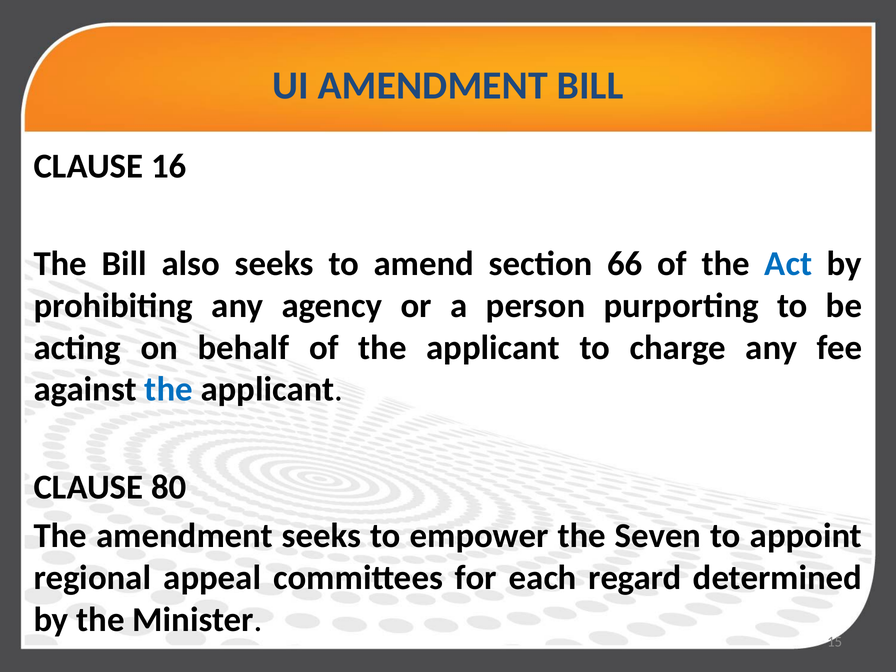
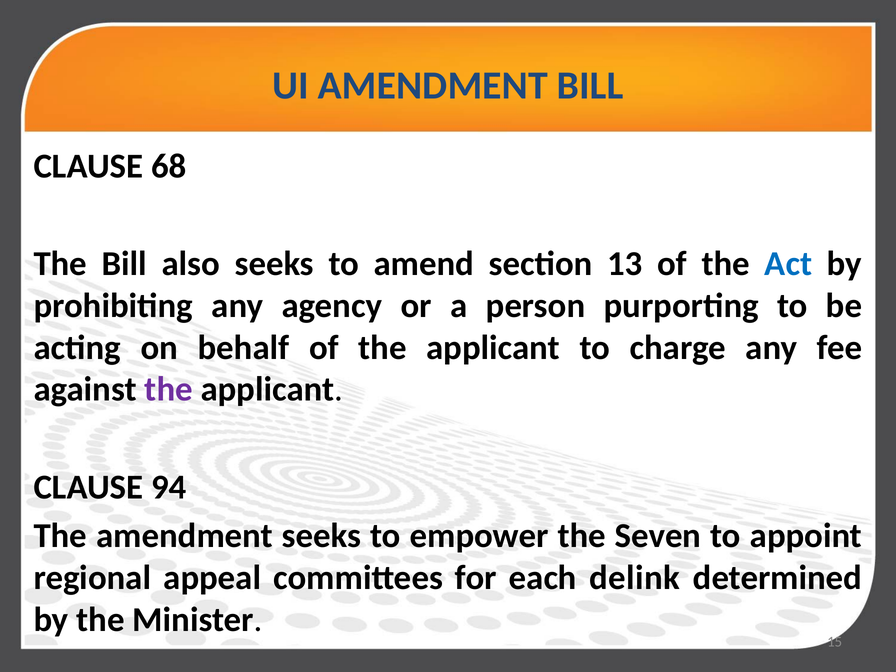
16: 16 -> 68 (169, 166)
66: 66 -> 13 (625, 264)
the colour: blue -> purple (169, 389)
80: 80 -> 94 (169, 487)
regard: regard -> delink (635, 578)
